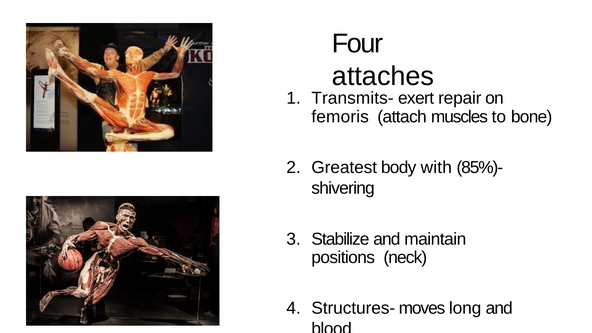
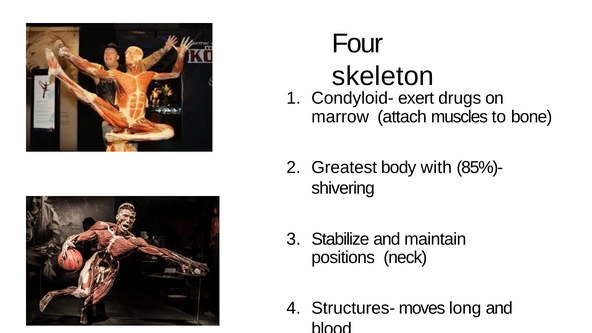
attaches: attaches -> skeleton (383, 76)
Transmits-: Transmits- -> Condyloid- (353, 98)
repair: repair -> drugs (460, 98)
femoris: femoris -> marrow (340, 117)
